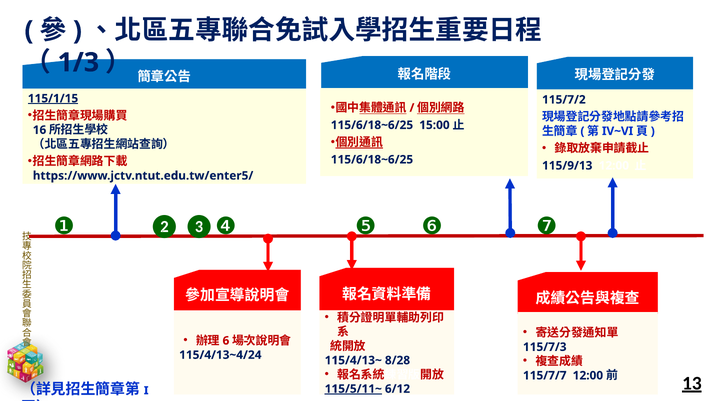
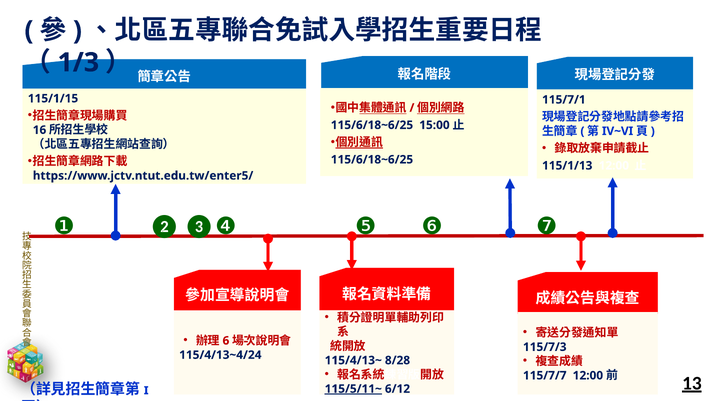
115/1/15 underline: present -> none (53, 98)
115/7/2: 115/7/2 -> 115/7/1 (564, 100)
115/9/13: 115/9/13 -> 115/1/13 (567, 165)
